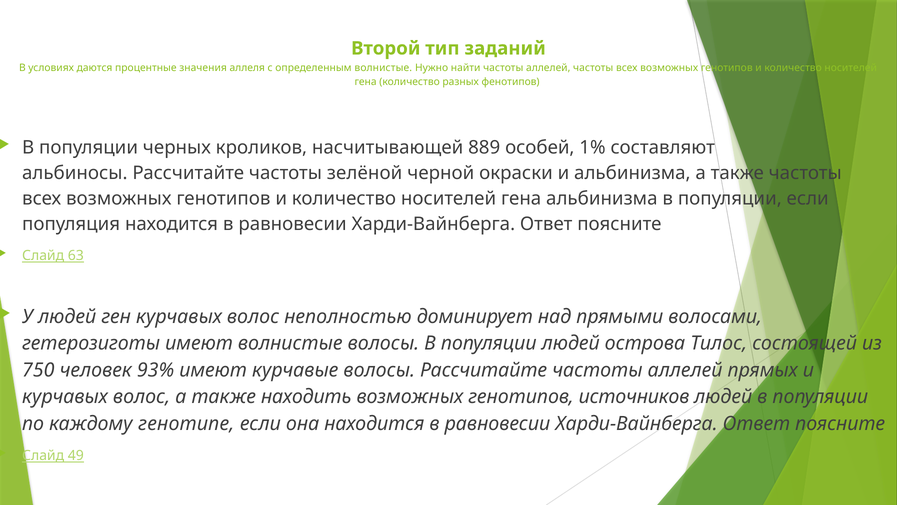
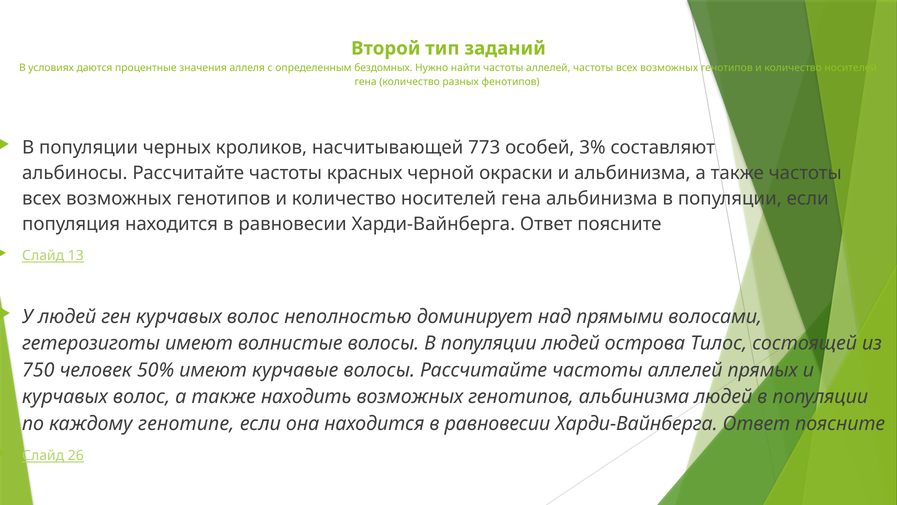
определенным волнистые: волнистые -> бездомных (383, 68)
889: 889 -> 773 (484, 147)
1%: 1% -> 3% (592, 147)
зелёной: зелёной -> красных (365, 173)
63: 63 -> 13 (76, 255)
93%: 93% -> 50% (156, 370)
генотипов источников: источников -> альбинизма (634, 397)
49: 49 -> 26 (76, 455)
